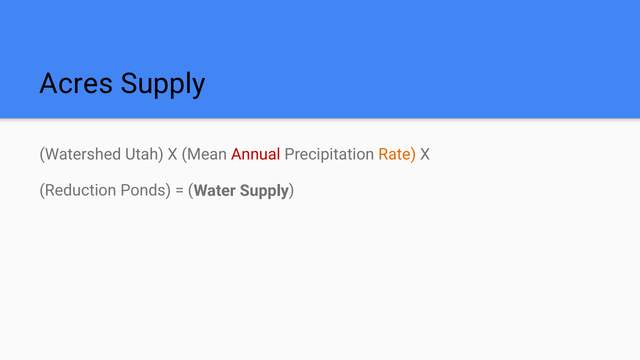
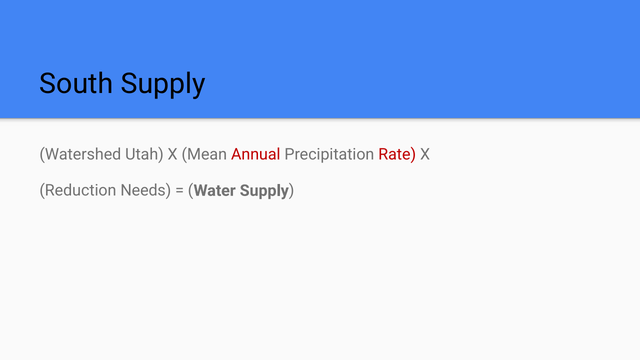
Acres: Acres -> South (76, 84)
Rate colour: orange -> red (397, 154)
Ponds: Ponds -> Needs (146, 191)
